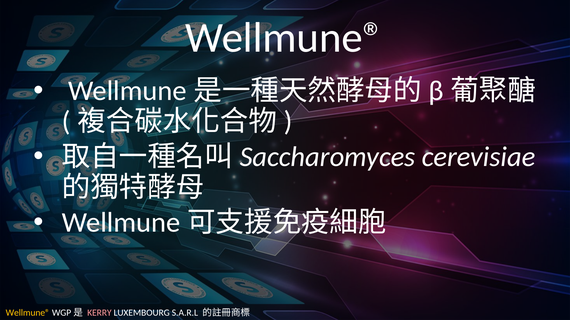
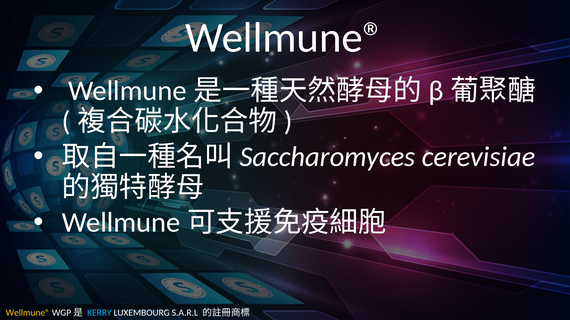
KERRY colour: pink -> light blue (99, 313)
